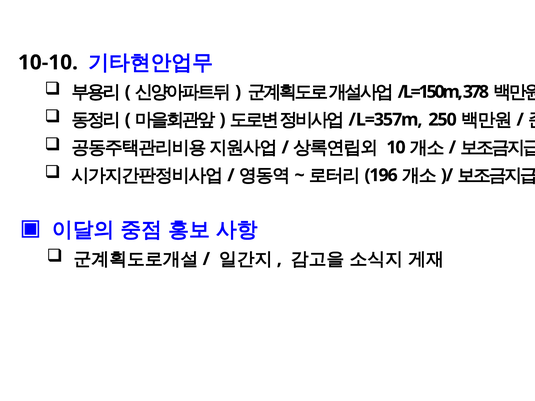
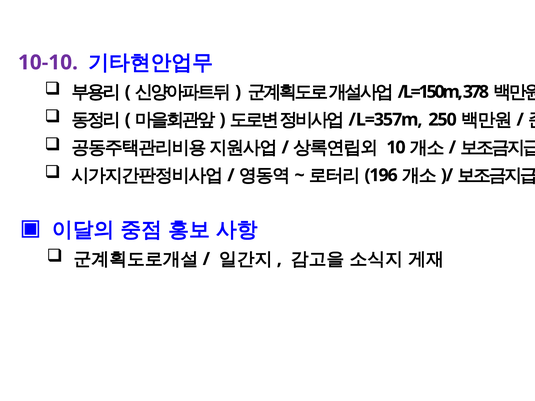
10-10 colour: black -> purple (48, 63)
